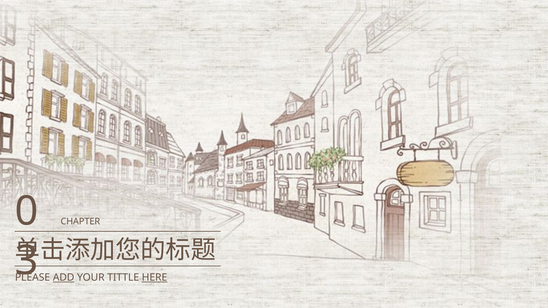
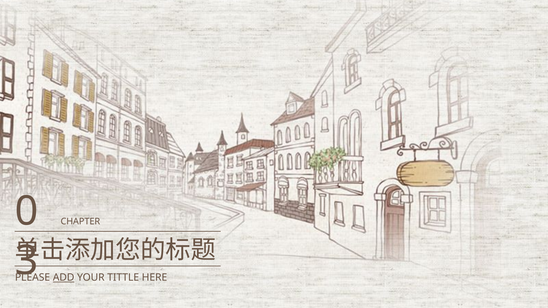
HERE underline: present -> none (155, 278)
